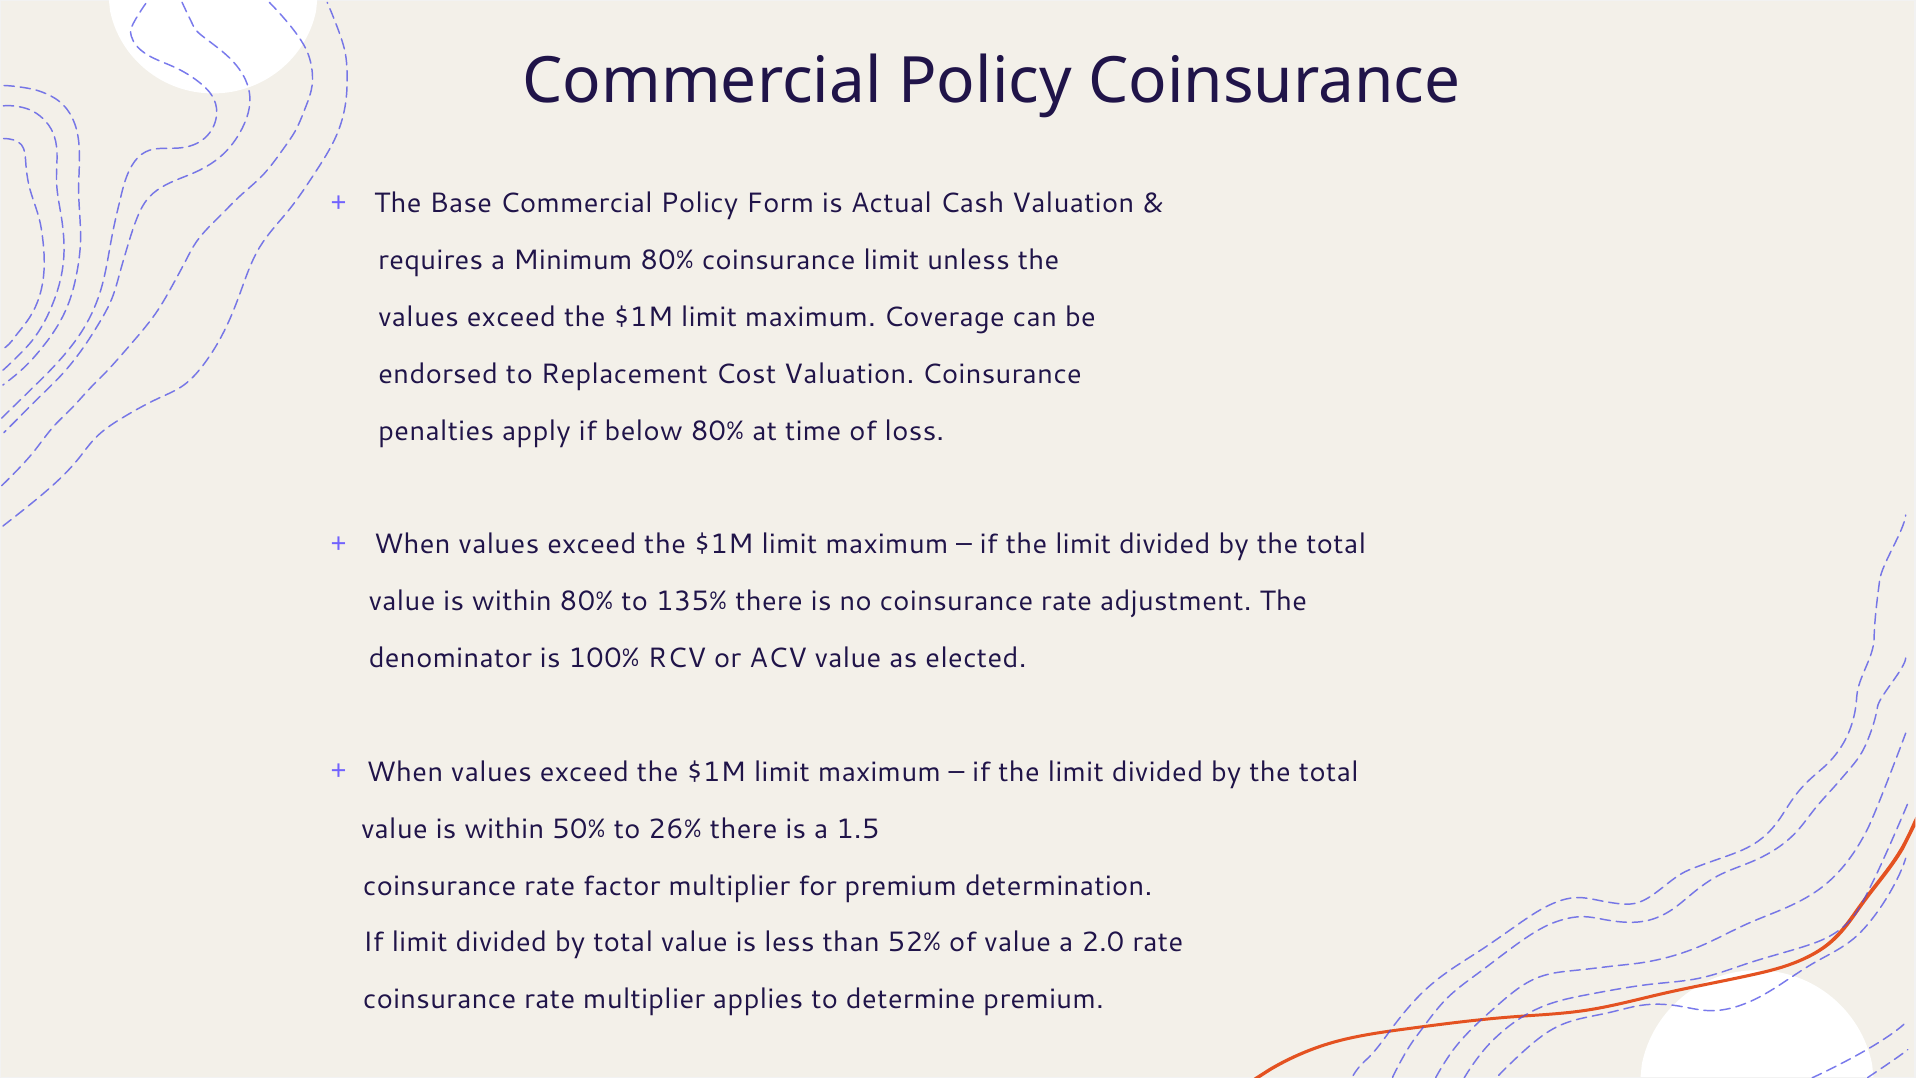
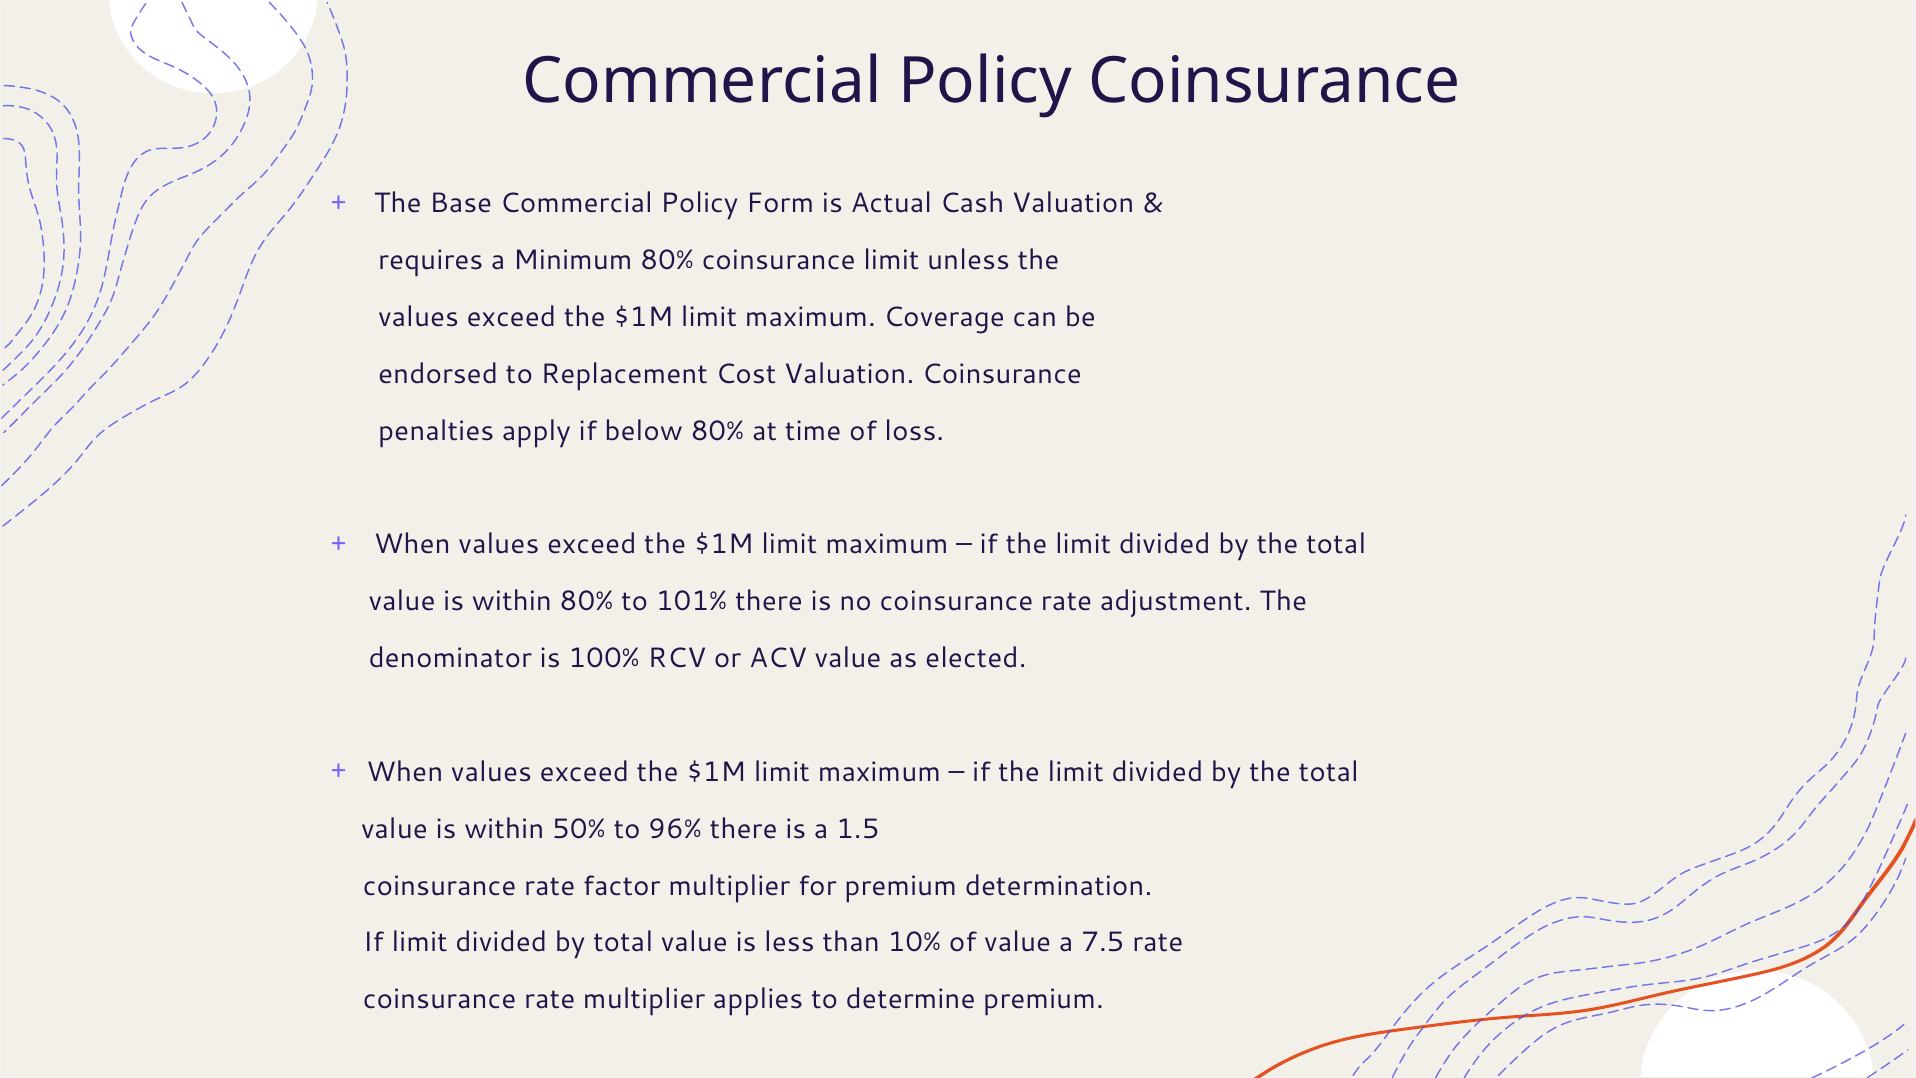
135%: 135% -> 101% (692, 601)
26%: 26% -> 96% (675, 829)
52%: 52% -> 10% (914, 942)
2.0: 2.0 -> 7.5 (1103, 942)
